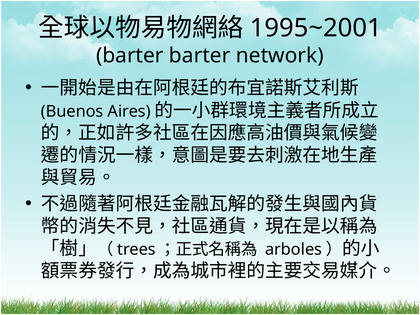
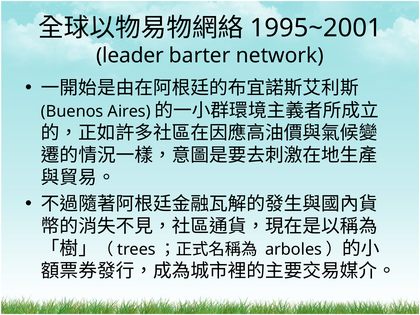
barter: barter -> leader (130, 56)
